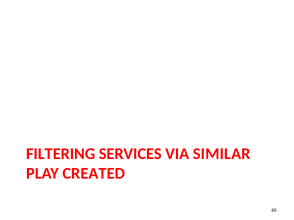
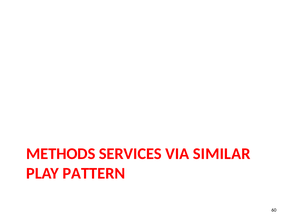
FILTERING: FILTERING -> METHODS (61, 154)
CREATED: CREATED -> PATTERN (94, 174)
